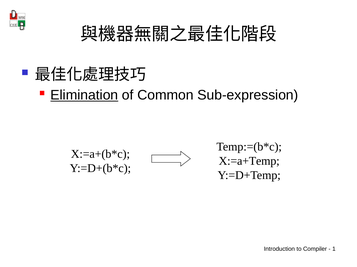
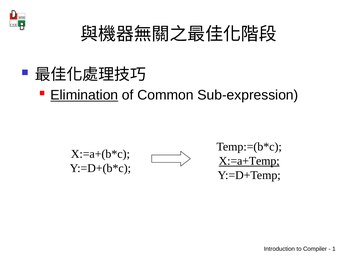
X:=a+Temp underline: none -> present (249, 161)
